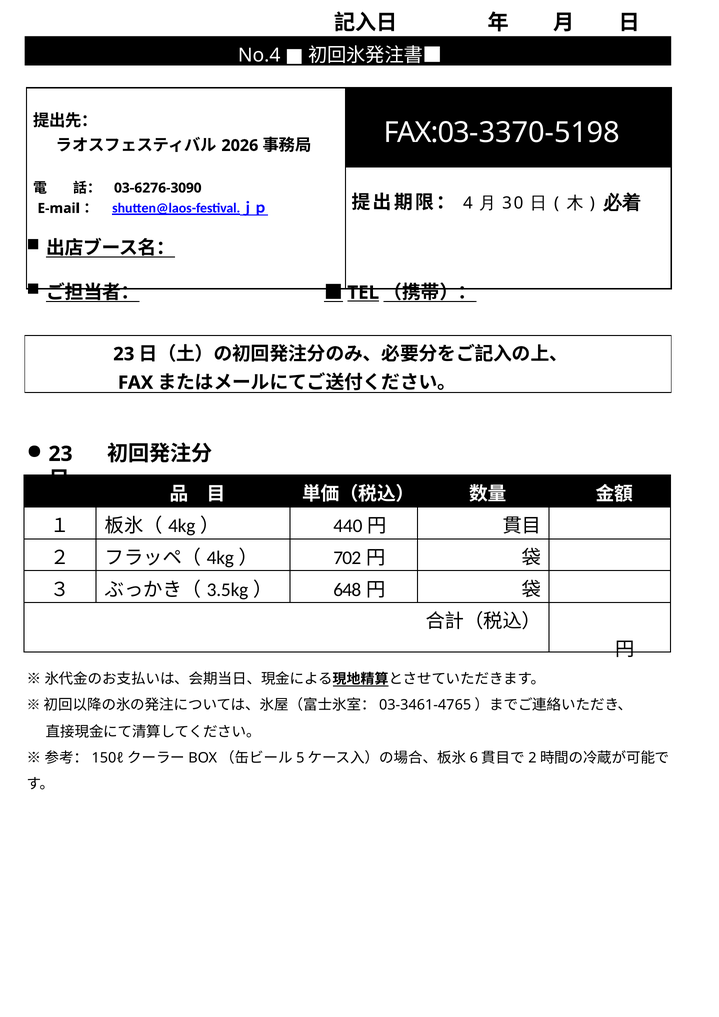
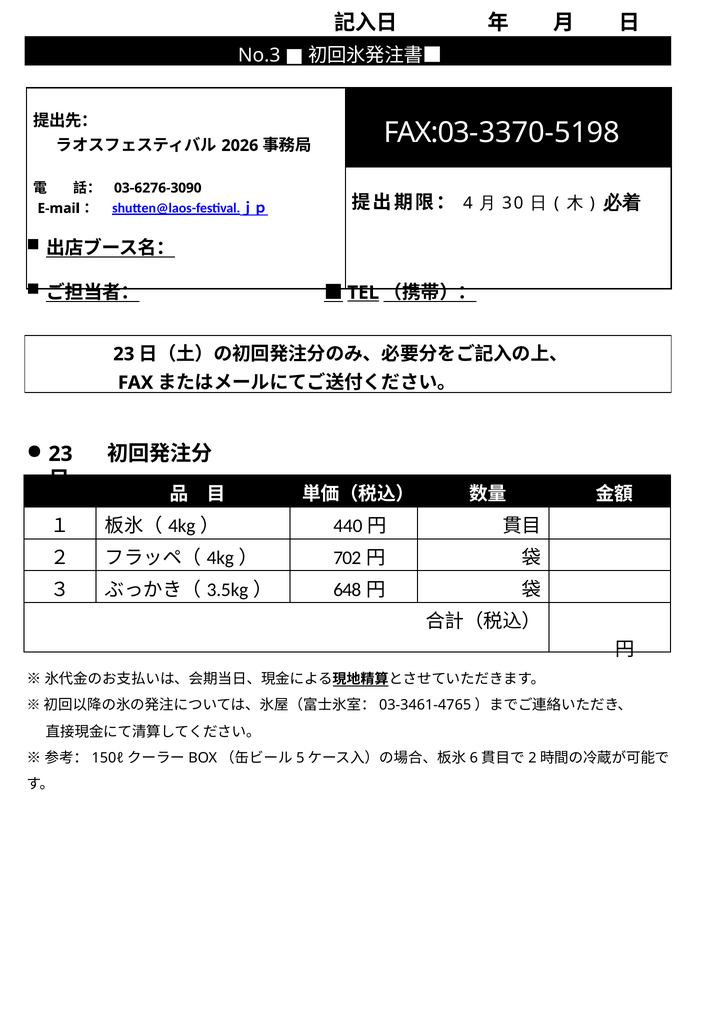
No.4: No.4 -> No.3 (259, 55)
